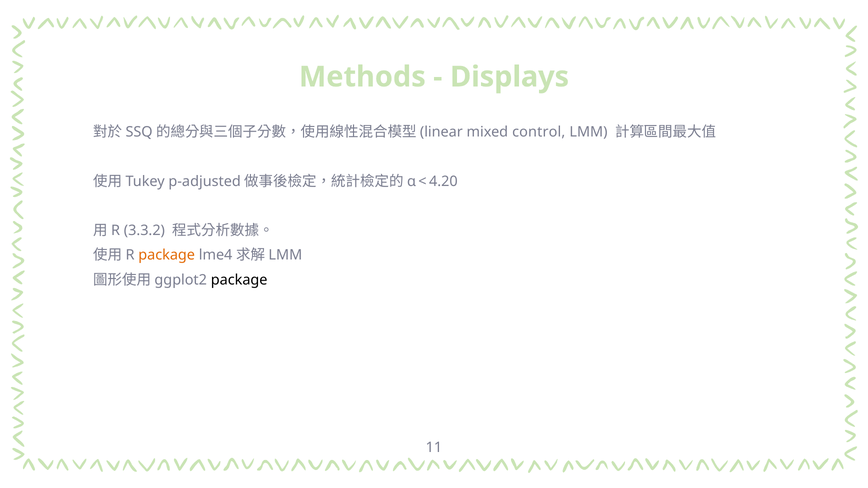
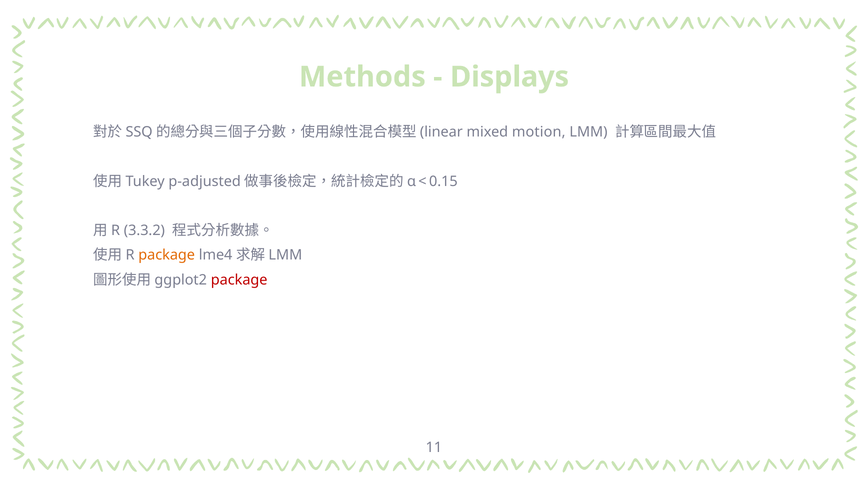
control: control -> motion (539, 132)
4.20: 4.20 -> 0.15 (443, 182)
package colour: black -> red (239, 280)
